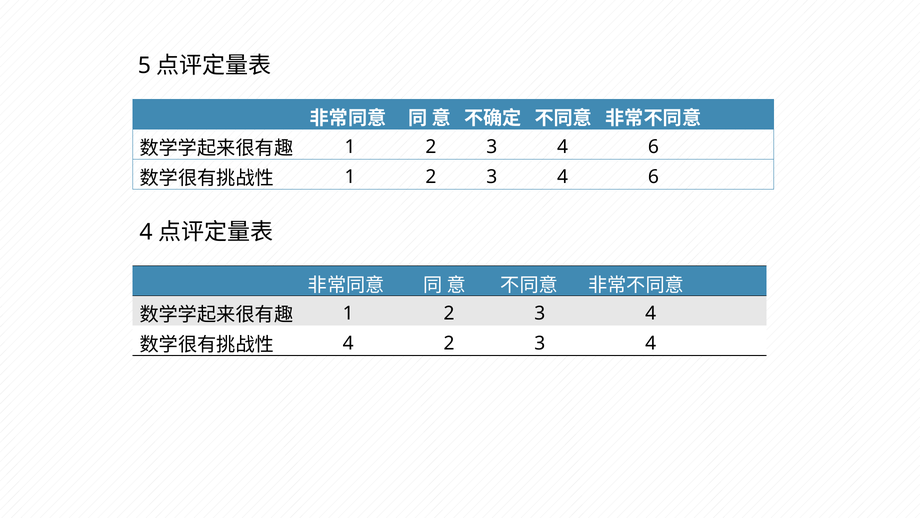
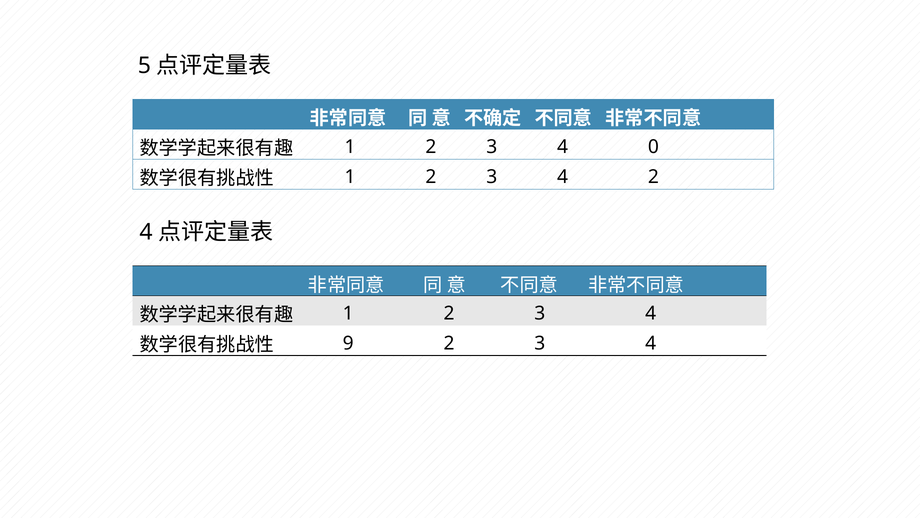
6: 6 -> 0 (653, 147)
6: 6 -> 2 (653, 177)
4: 4 -> 9 (348, 343)
